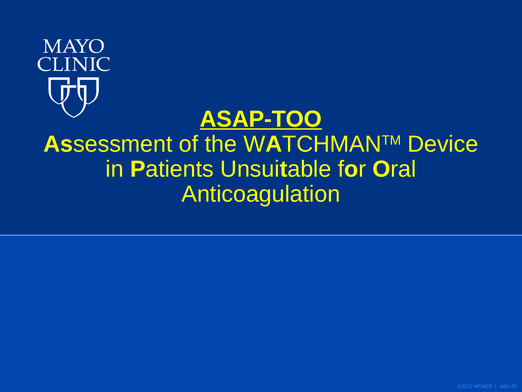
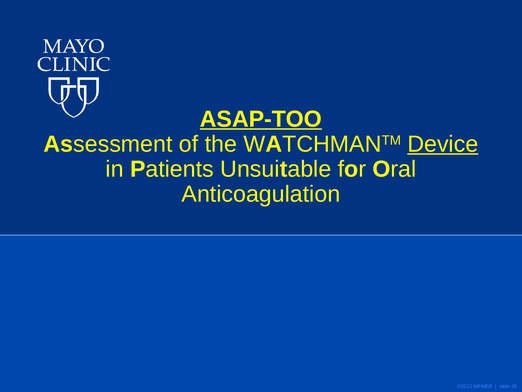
Device underline: none -> present (443, 144)
